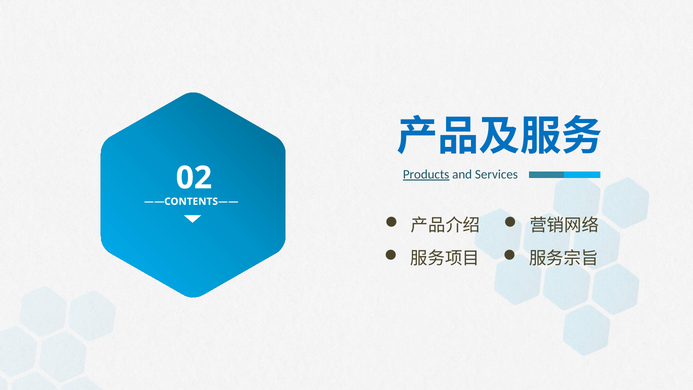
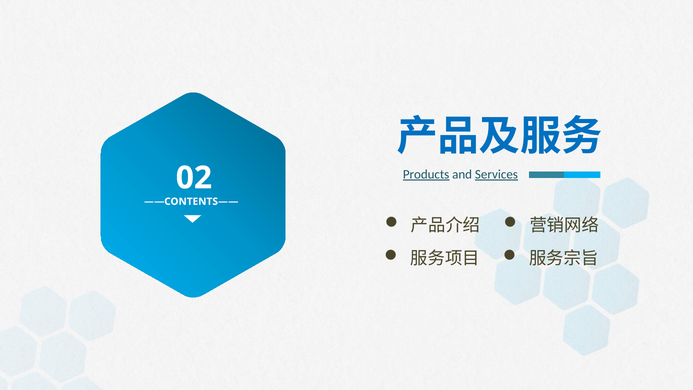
Services underline: none -> present (496, 174)
